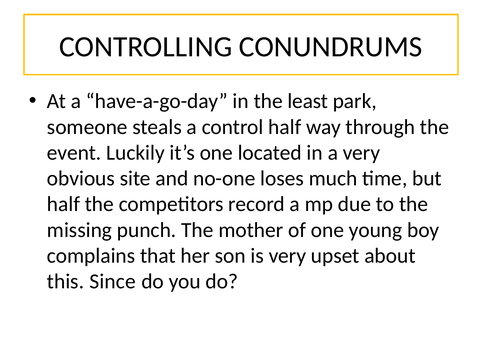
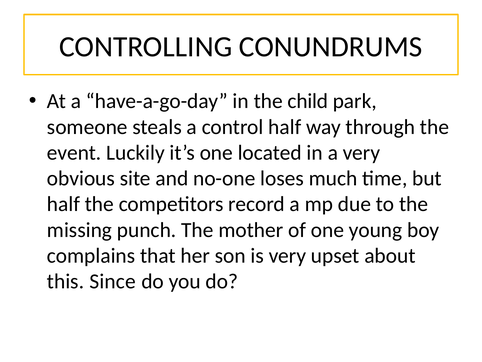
least: least -> child (308, 101)
